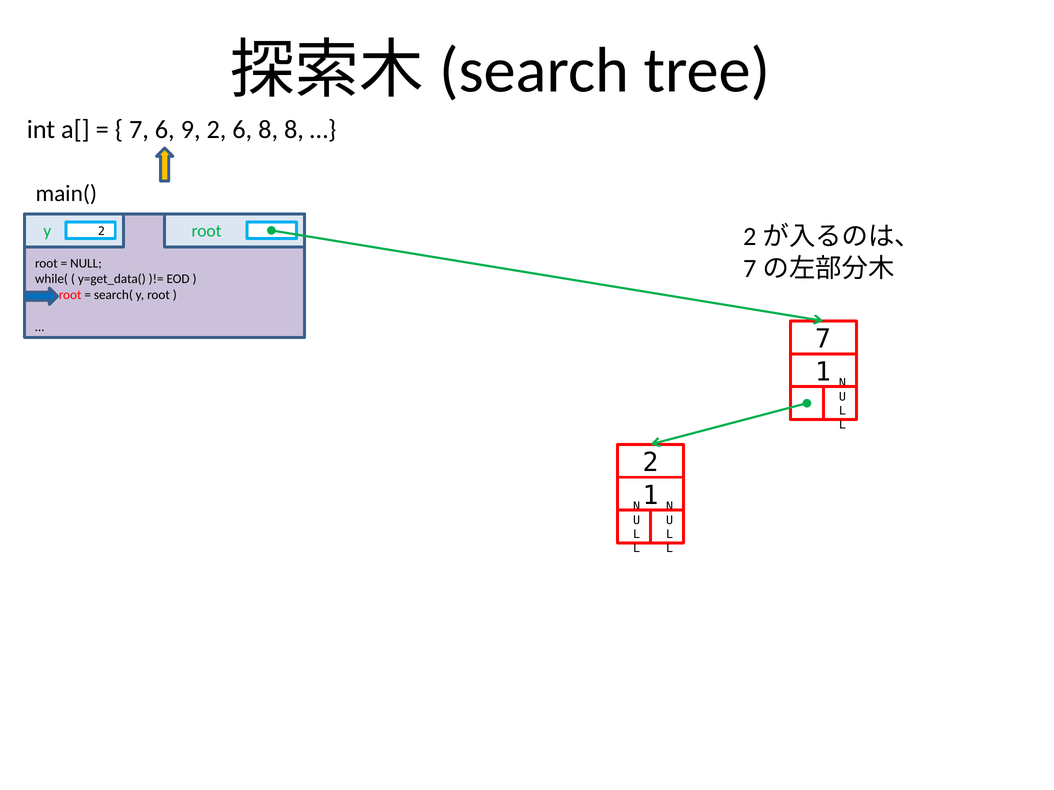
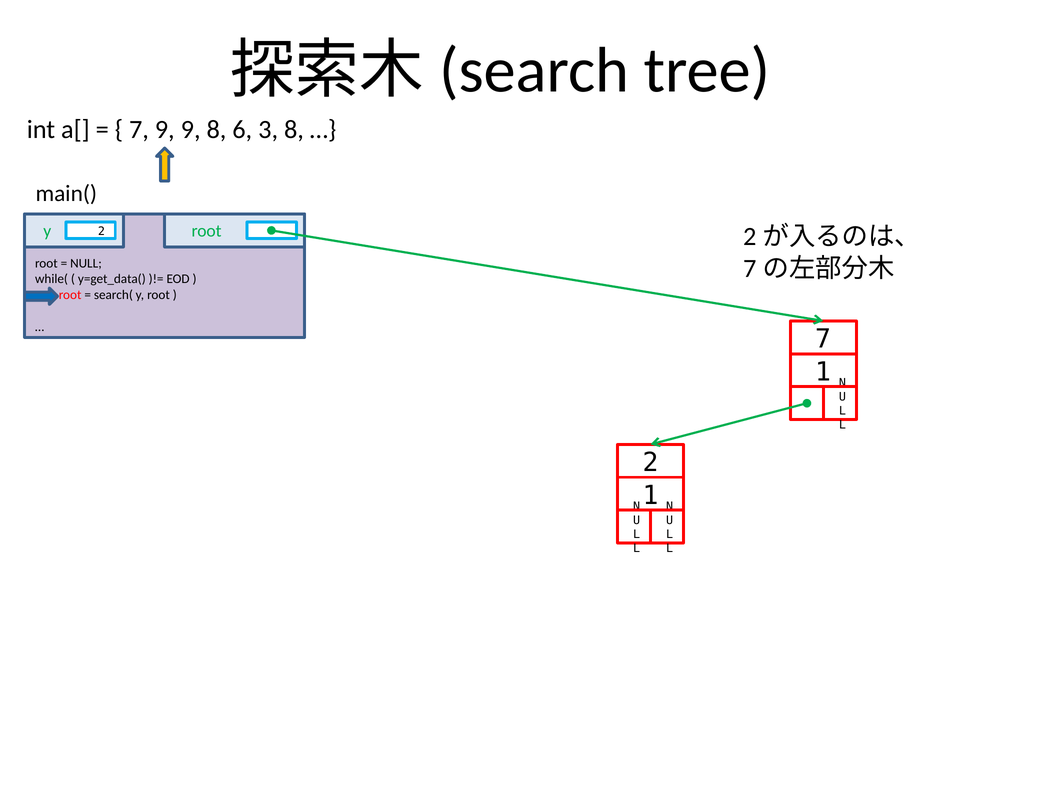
7 6: 6 -> 9 (165, 130)
9 2: 2 -> 8 (216, 130)
6 8: 8 -> 3 (268, 130)
